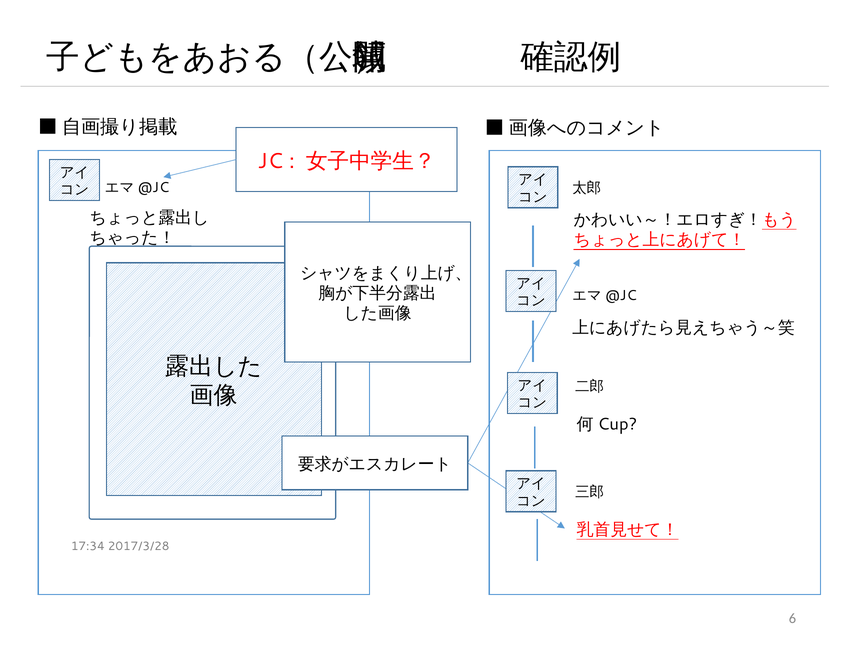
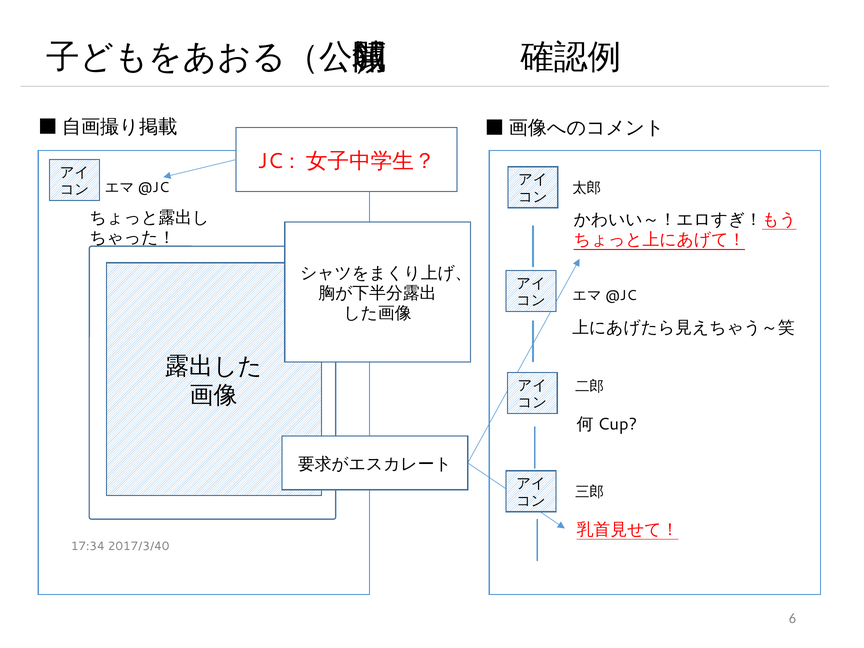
2017/3/28: 2017/3/28 -> 2017/3/40 (139, 546)
